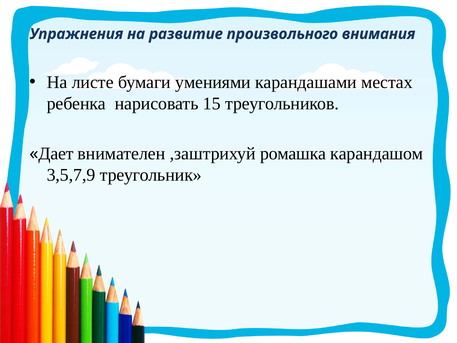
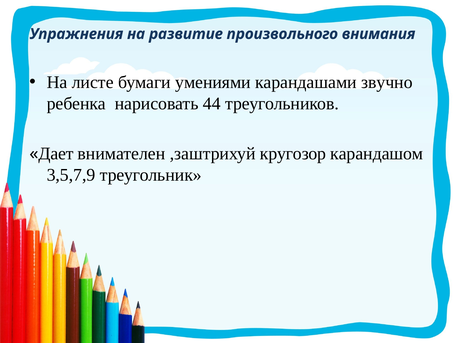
местах: местах -> звучно (387, 82)
15: 15 -> 44 (212, 104)
ромашка: ромашка -> кругозор (293, 154)
